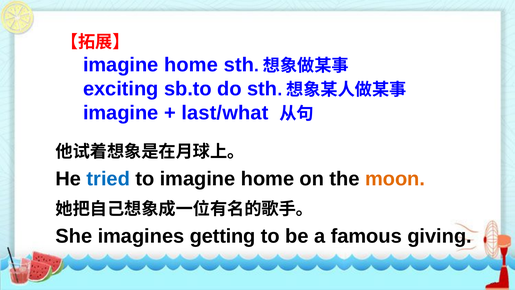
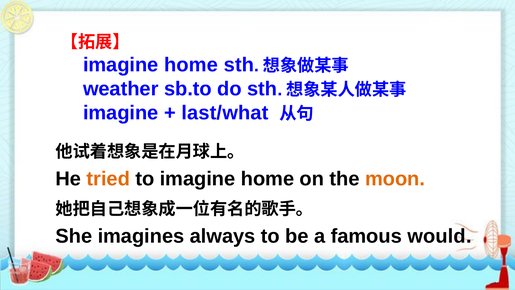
exciting: exciting -> weather (121, 89)
tried colour: blue -> orange (108, 179)
getting: getting -> always (223, 236)
giving: giving -> would (439, 236)
